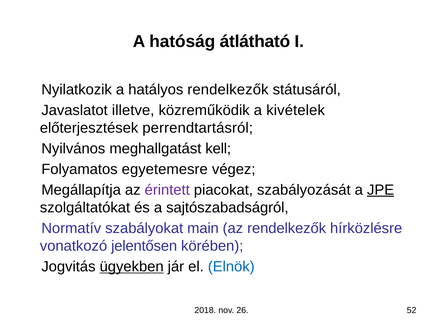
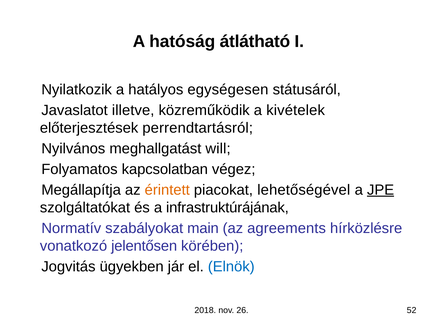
hatályos rendelkezők: rendelkezők -> egységesen (228, 90)
kell: kell -> will (218, 149)
egyetemesre: egyetemesre -> kapcsolatban (165, 169)
érintett colour: purple -> orange (167, 190)
szabályozását: szabályozását -> lehetőségével (304, 190)
sajtószabadságról: sajtószabadságról -> infrastruktúrájának (227, 208)
az rendelkezők: rendelkezők -> agreements (287, 228)
ügyekben underline: present -> none (132, 267)
